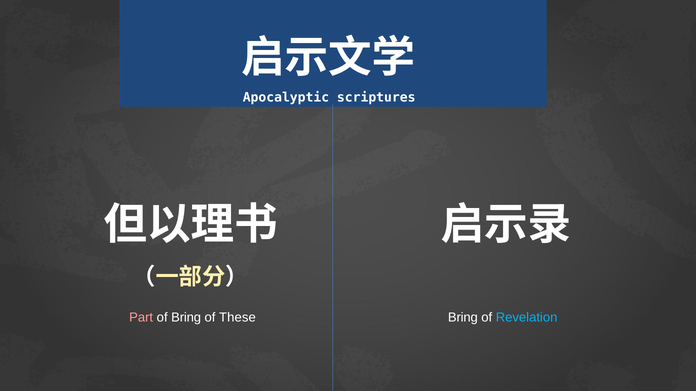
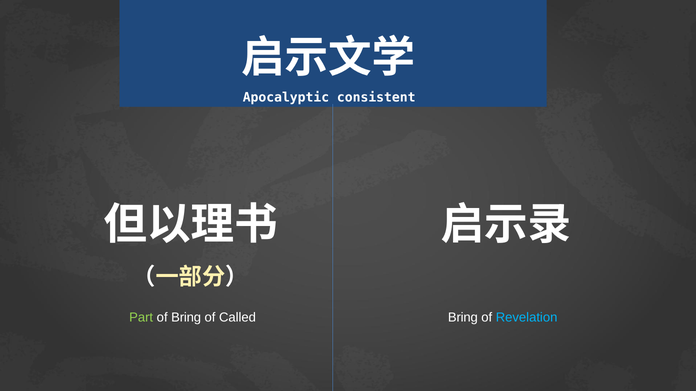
scriptures: scriptures -> consistent (376, 97)
Part colour: pink -> light green (141, 318)
These: These -> Called (238, 318)
